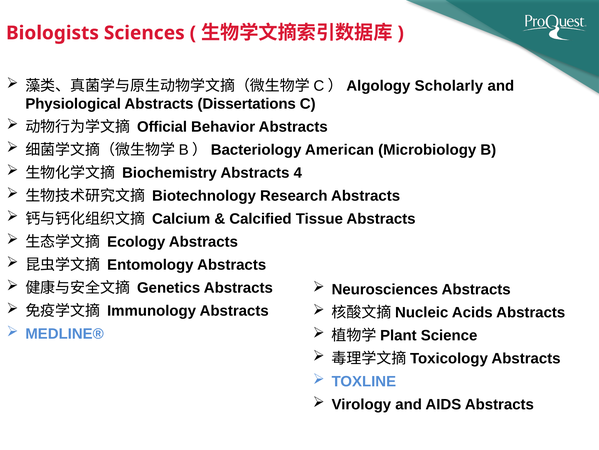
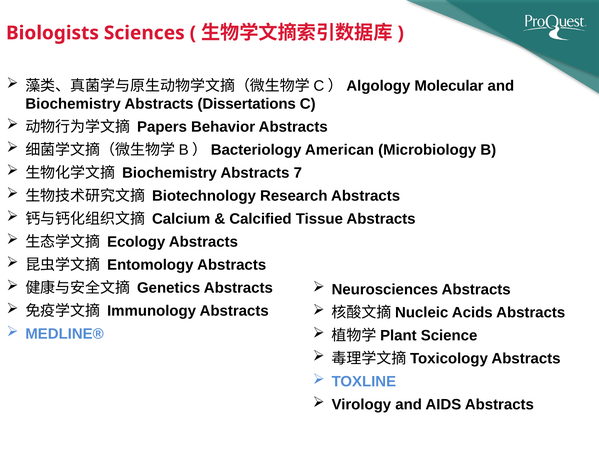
Scholarly: Scholarly -> Molecular (449, 86)
Physiological: Physiological -> Biochemistry (73, 104)
Official: Official -> Papers (162, 127)
4: 4 -> 7 (298, 173)
